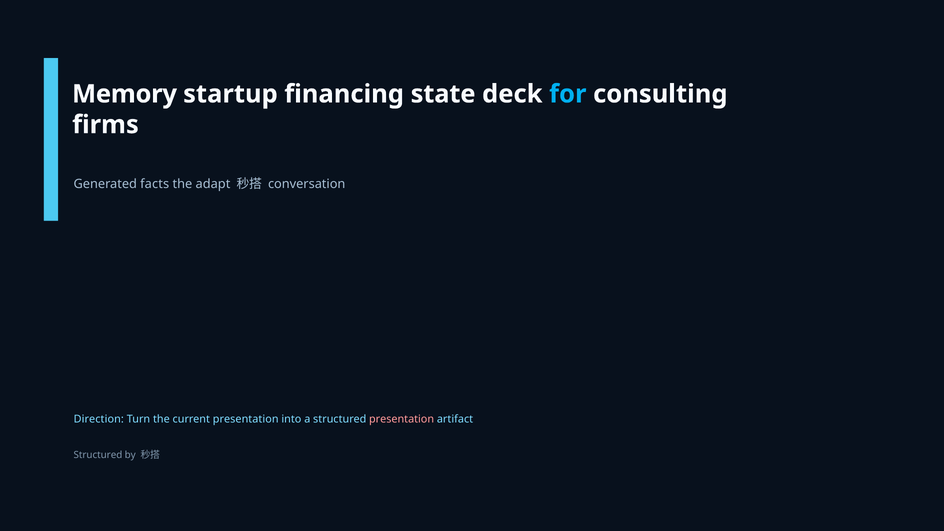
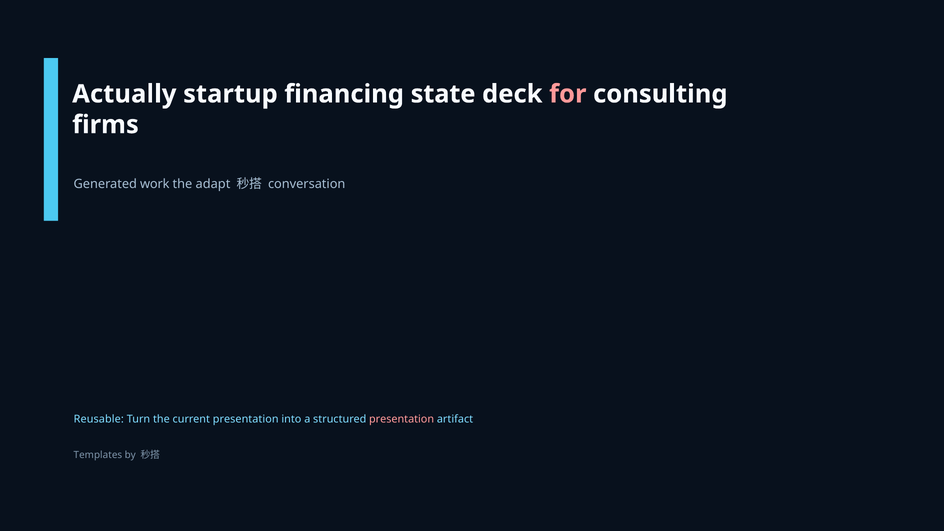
Memory: Memory -> Actually (124, 94)
for colour: light blue -> pink (568, 94)
facts: facts -> work (155, 184)
Direction: Direction -> Reusable (99, 419)
Structured: Structured -> Templates (98, 455)
